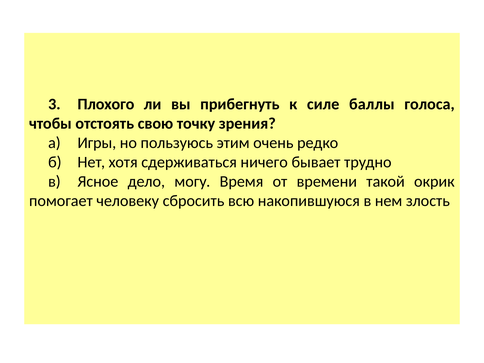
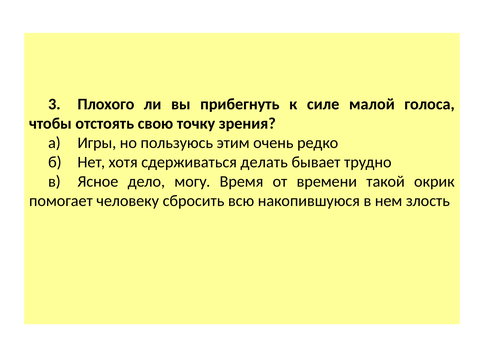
баллы: баллы -> малой (372, 104)
ничего: ничего -> делать (264, 162)
